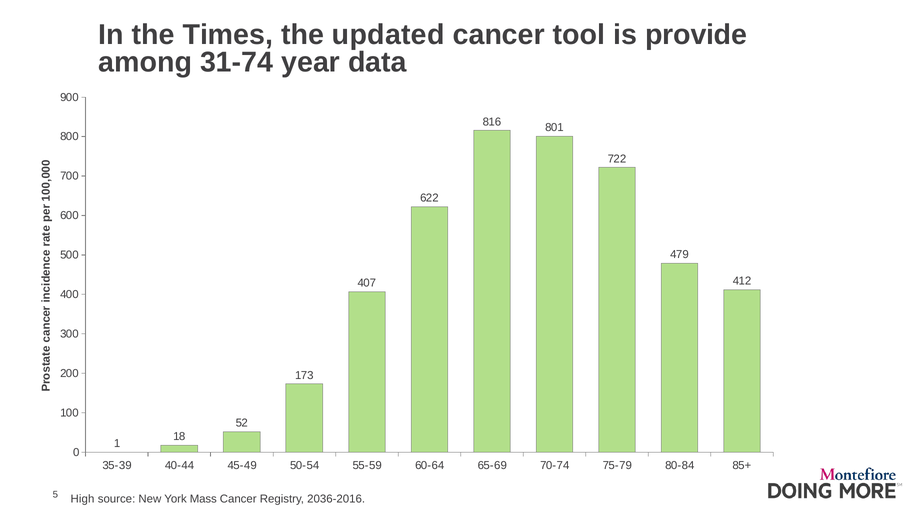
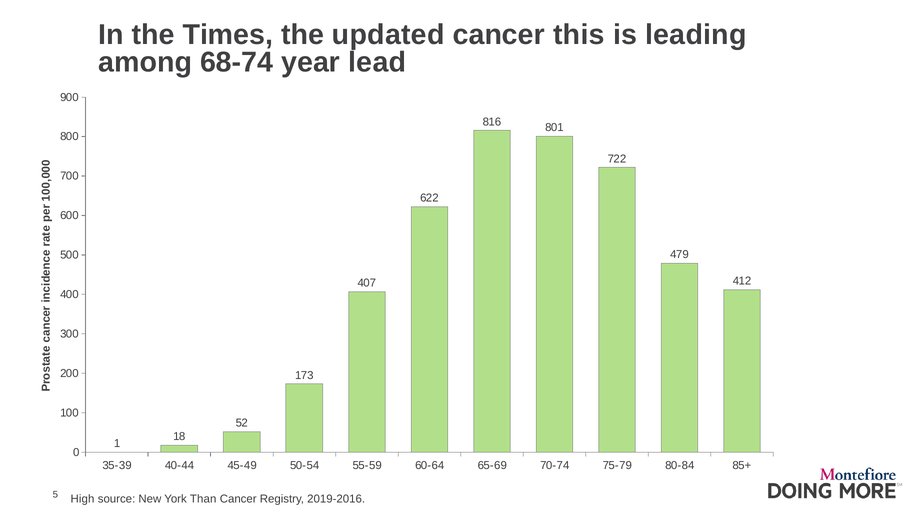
tool: tool -> this (579, 35)
provide: provide -> leading (696, 35)
31-74: 31-74 -> 68-74 (237, 62)
data: data -> lead (377, 62)
Mass: Mass -> Than (203, 499)
2036-2016: 2036-2016 -> 2019-2016 (336, 499)
